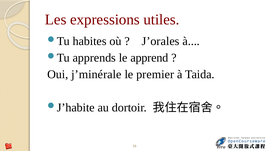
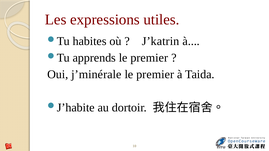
J’orales: J’orales -> J’katrin (161, 41)
apprends le apprend: apprend -> premier (149, 58)
